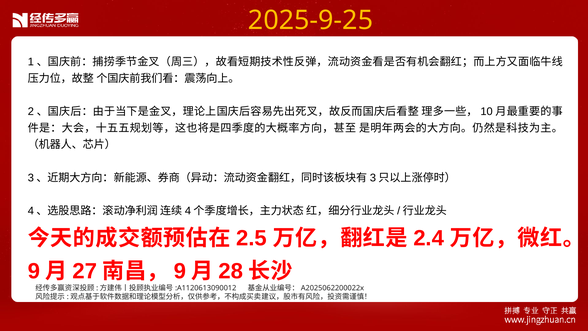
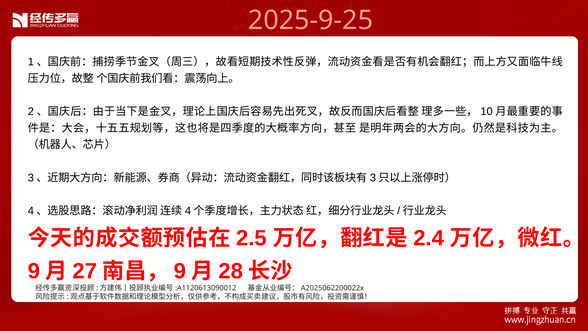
2025-9-25 colour: yellow -> pink (311, 20)
